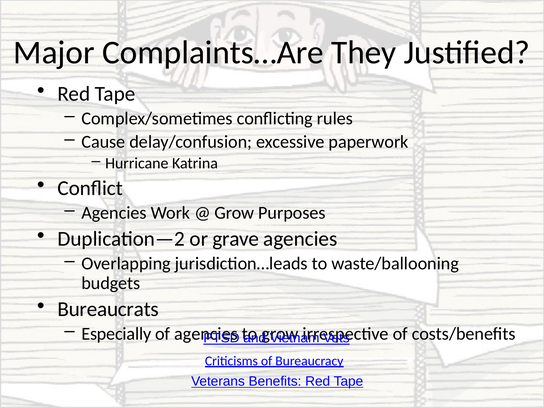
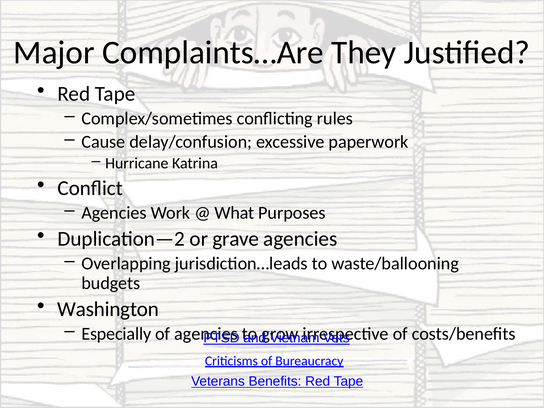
Grow: Grow -> What (234, 213)
Bureaucrats: Bureaucrats -> Washington (108, 309)
